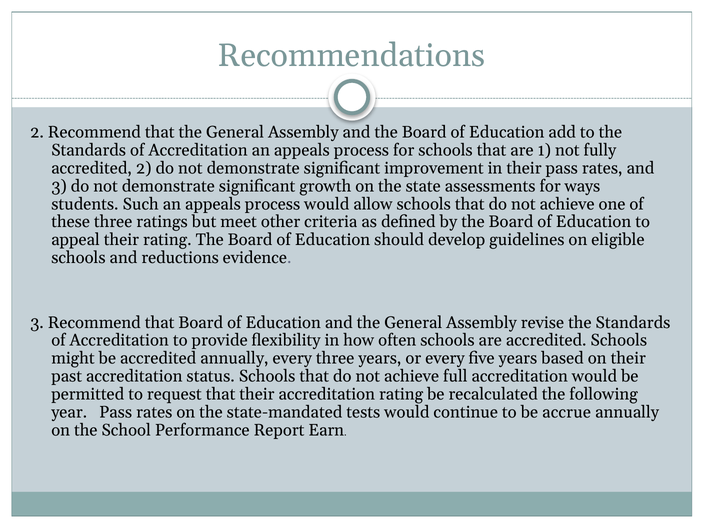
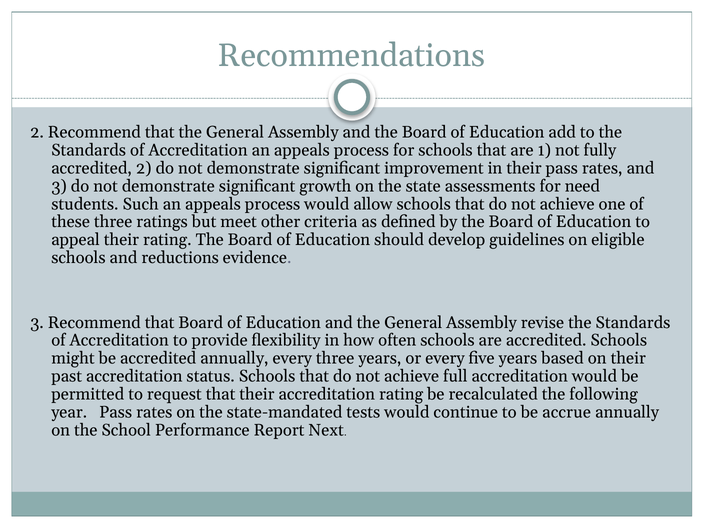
ways: ways -> need (582, 186)
Earn: Earn -> Next (326, 430)
